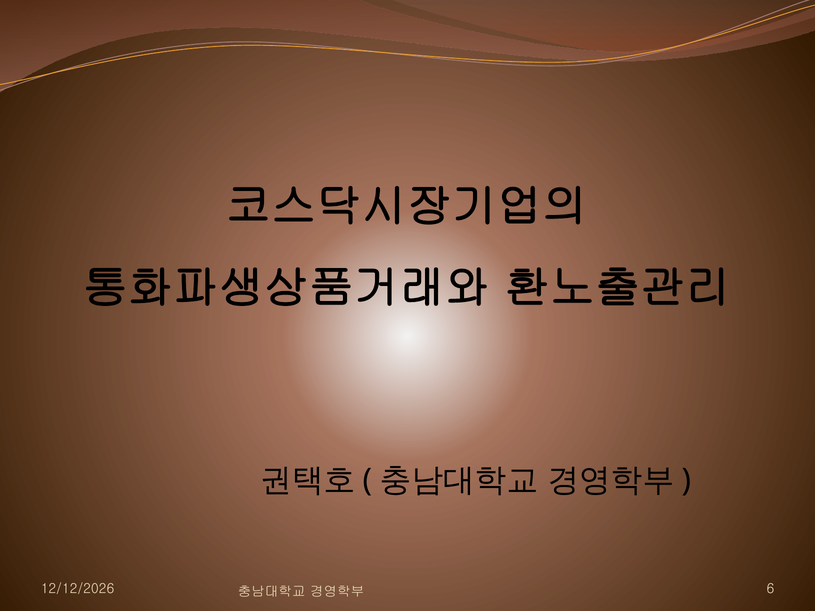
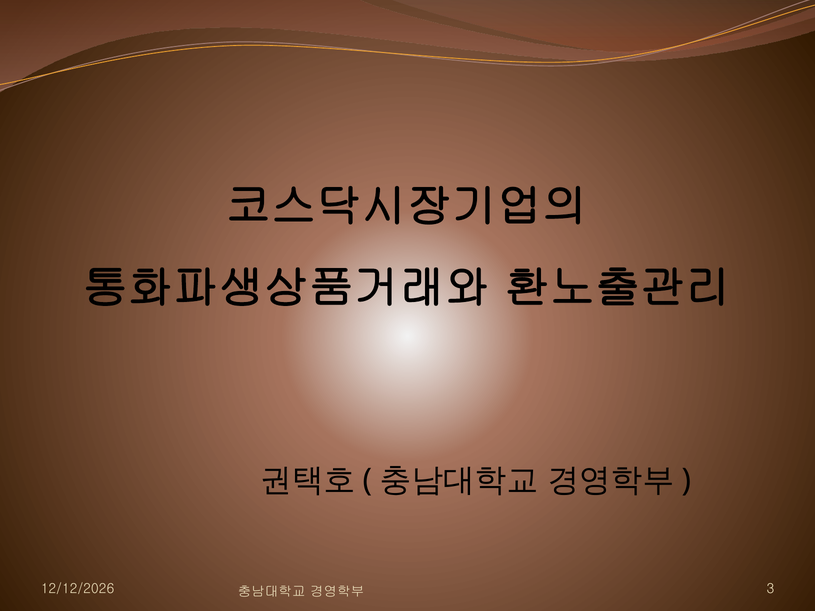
6: 6 -> 3 (770, 589)
